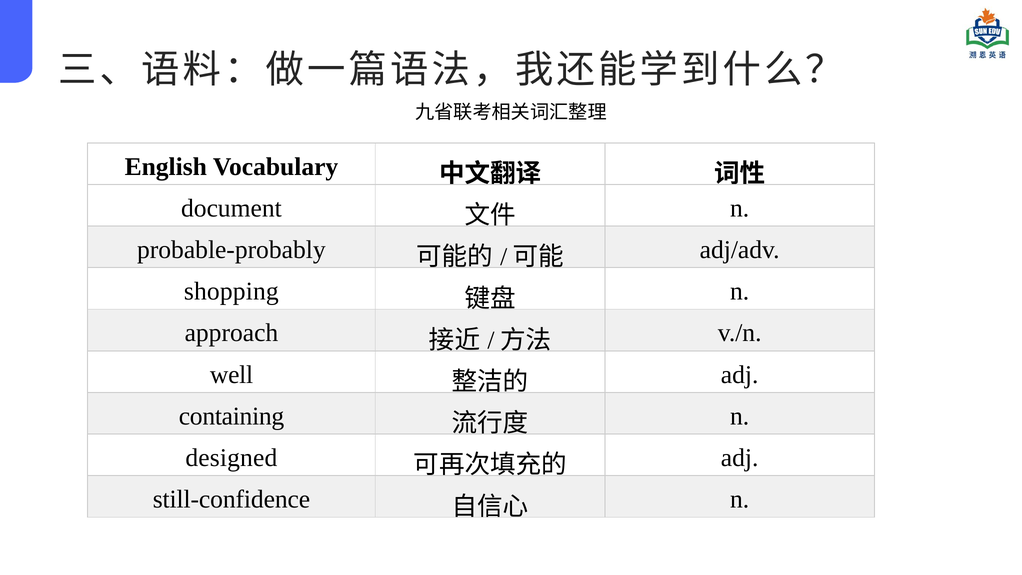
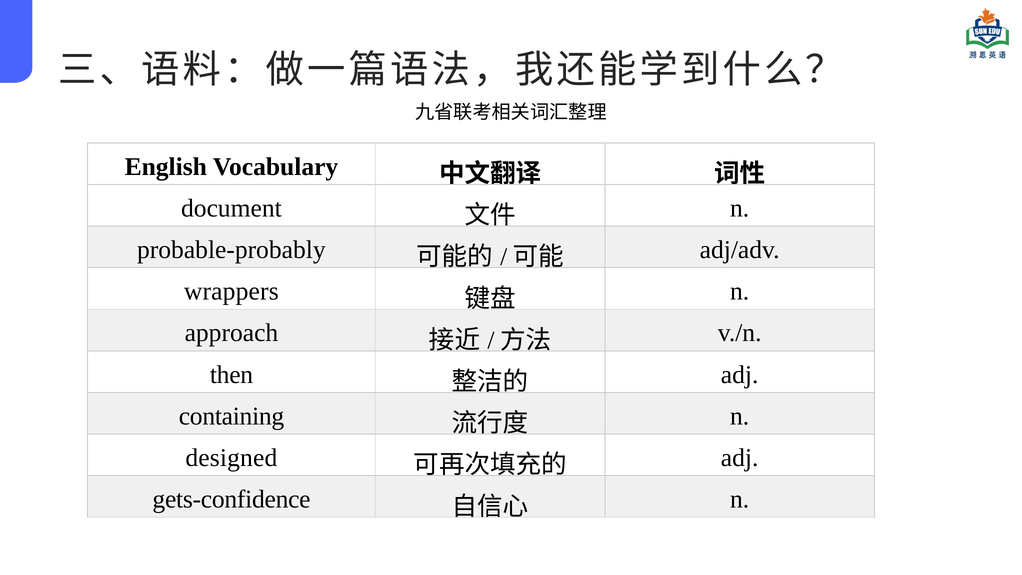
shopping: shopping -> wrappers (231, 291)
well: well -> then (232, 375)
still-confidence: still-confidence -> gets-confidence (232, 499)
